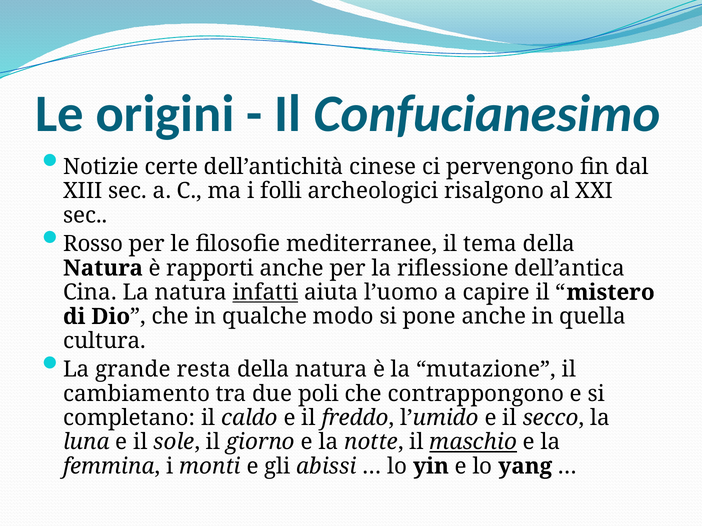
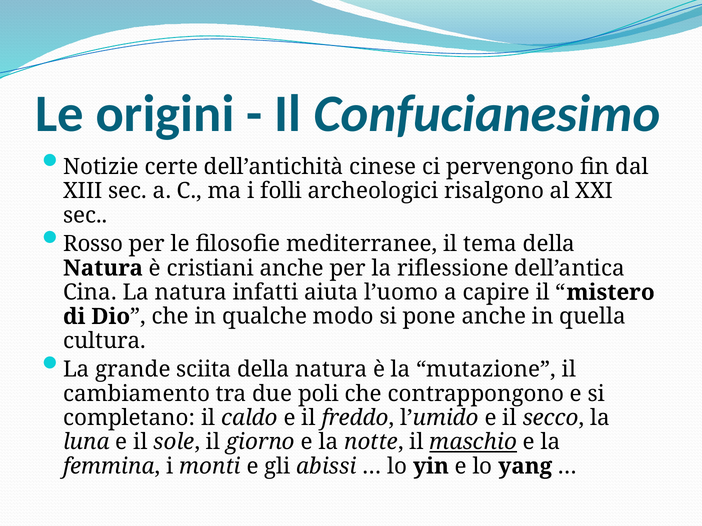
rapporti: rapporti -> cristiani (210, 268)
infatti underline: present -> none (265, 293)
resta: resta -> sciita (204, 370)
